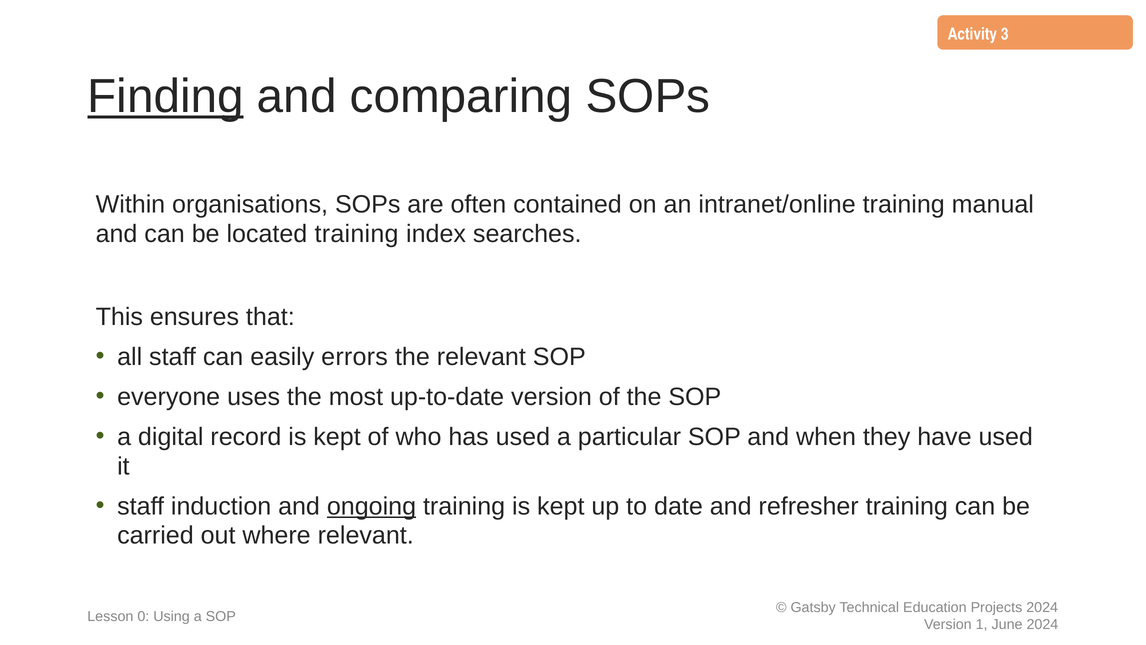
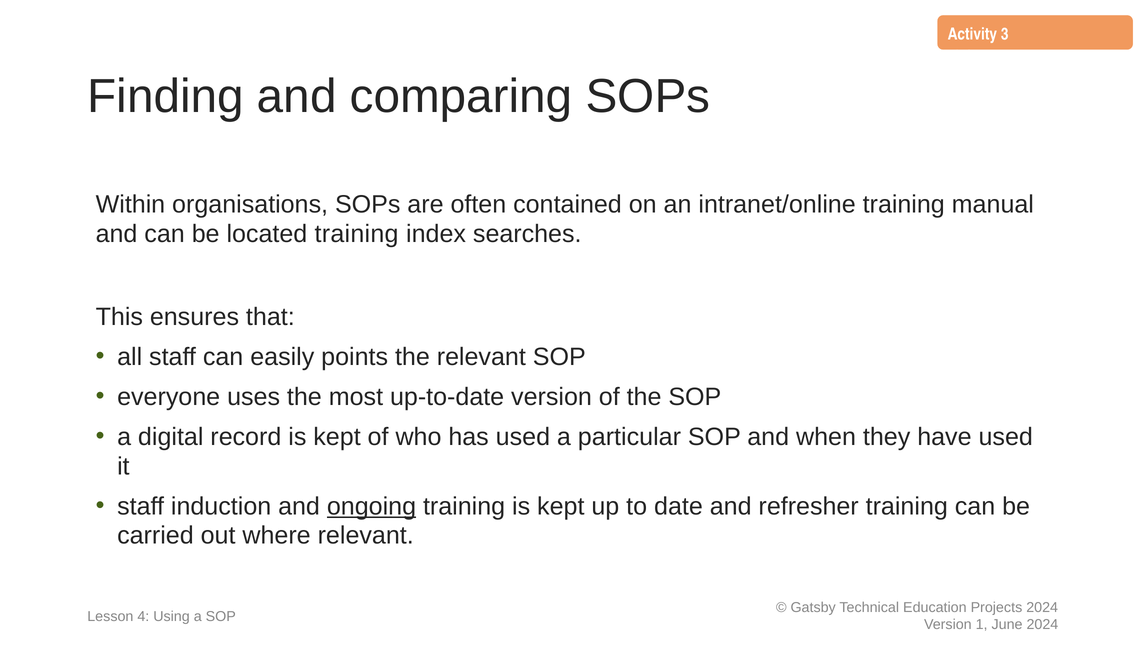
Finding underline: present -> none (166, 96)
errors: errors -> points (355, 357)
0: 0 -> 4 (143, 616)
